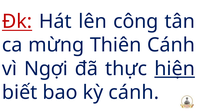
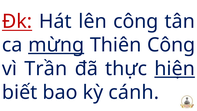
mừng underline: none -> present (56, 45)
Thiên Cánh: Cánh -> Công (171, 45)
Ngợi: Ngợi -> Trần (46, 69)
